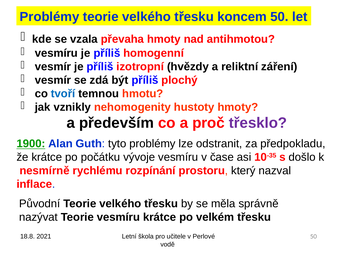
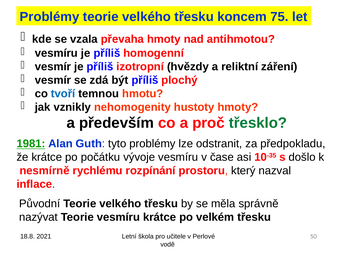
koncem 50: 50 -> 75 (279, 17)
třesklo colour: purple -> green (258, 123)
1900: 1900 -> 1981 (31, 144)
